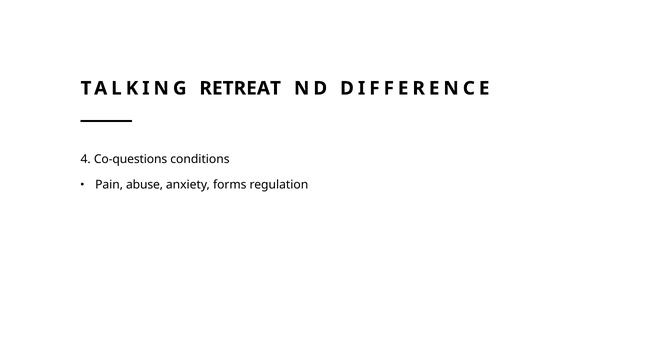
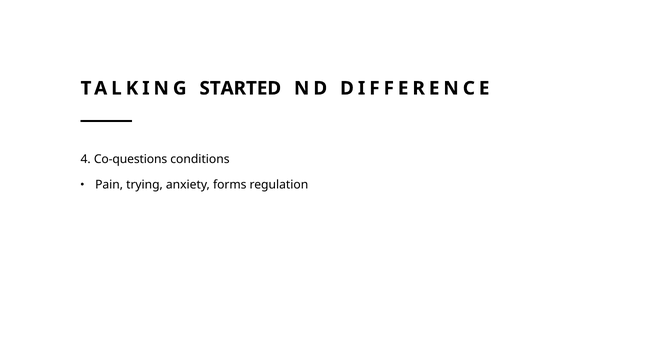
RETREAT: RETREAT -> STARTED (240, 88)
abuse: abuse -> trying (144, 185)
